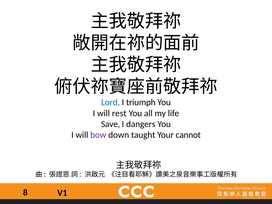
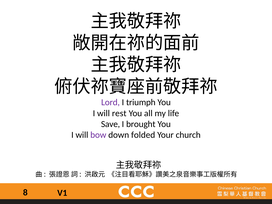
Lord colour: blue -> purple (110, 102)
dangers: dangers -> brought (141, 124)
taught: taught -> folded (143, 135)
cannot: cannot -> church (188, 135)
